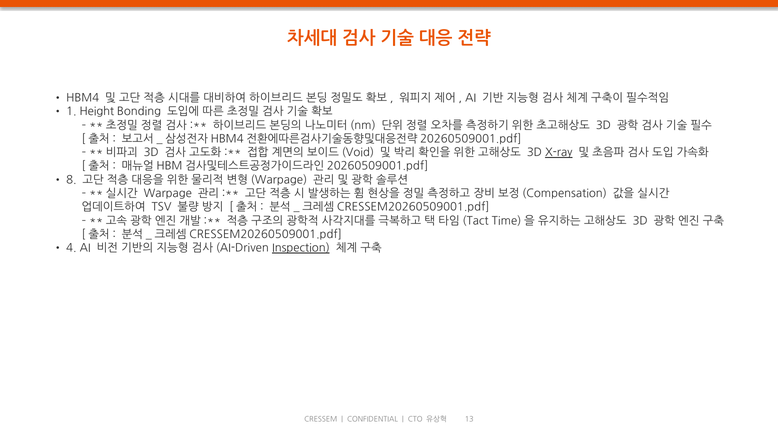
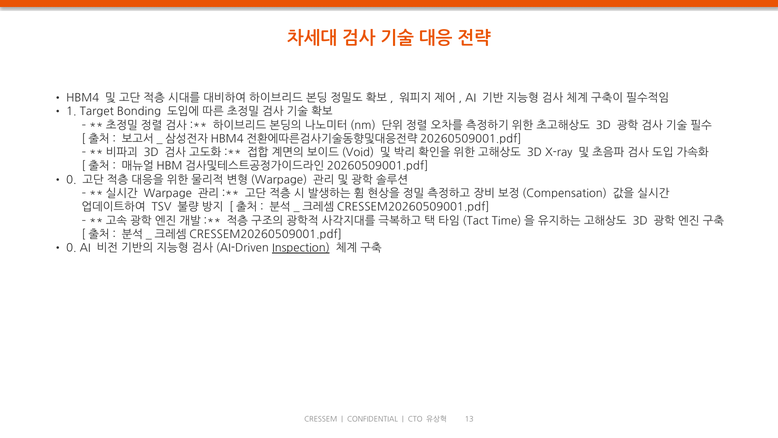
Height: Height -> Target (97, 112)
X-ray underline: present -> none (559, 152)
8: 8 -> 0 (71, 180)
4: 4 -> 0 (71, 248)
